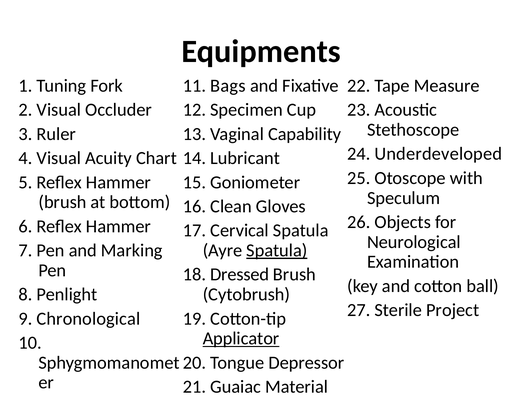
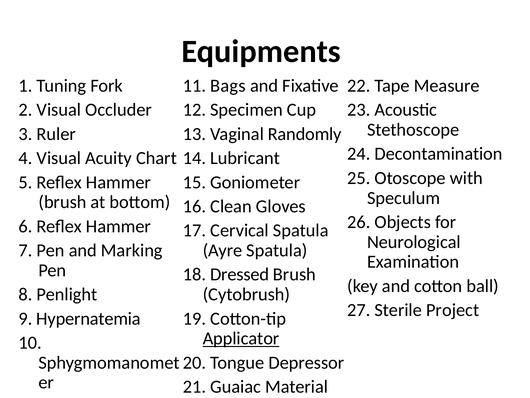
Capability: Capability -> Randomly (305, 134)
Underdeveloped: Underdeveloped -> Decontamination (438, 154)
Spatula underline: present -> none (277, 250)
Chronological: Chronological -> Hypernatemia (89, 318)
